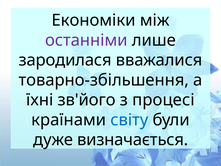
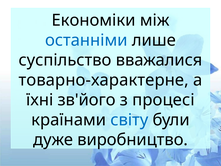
останніми colour: purple -> blue (86, 40)
зародилася: зародилася -> суспільство (65, 60)
товарно-збільшення: товарно-збільшення -> товарно-характерне (104, 80)
визначається: визначається -> виробництво (133, 140)
